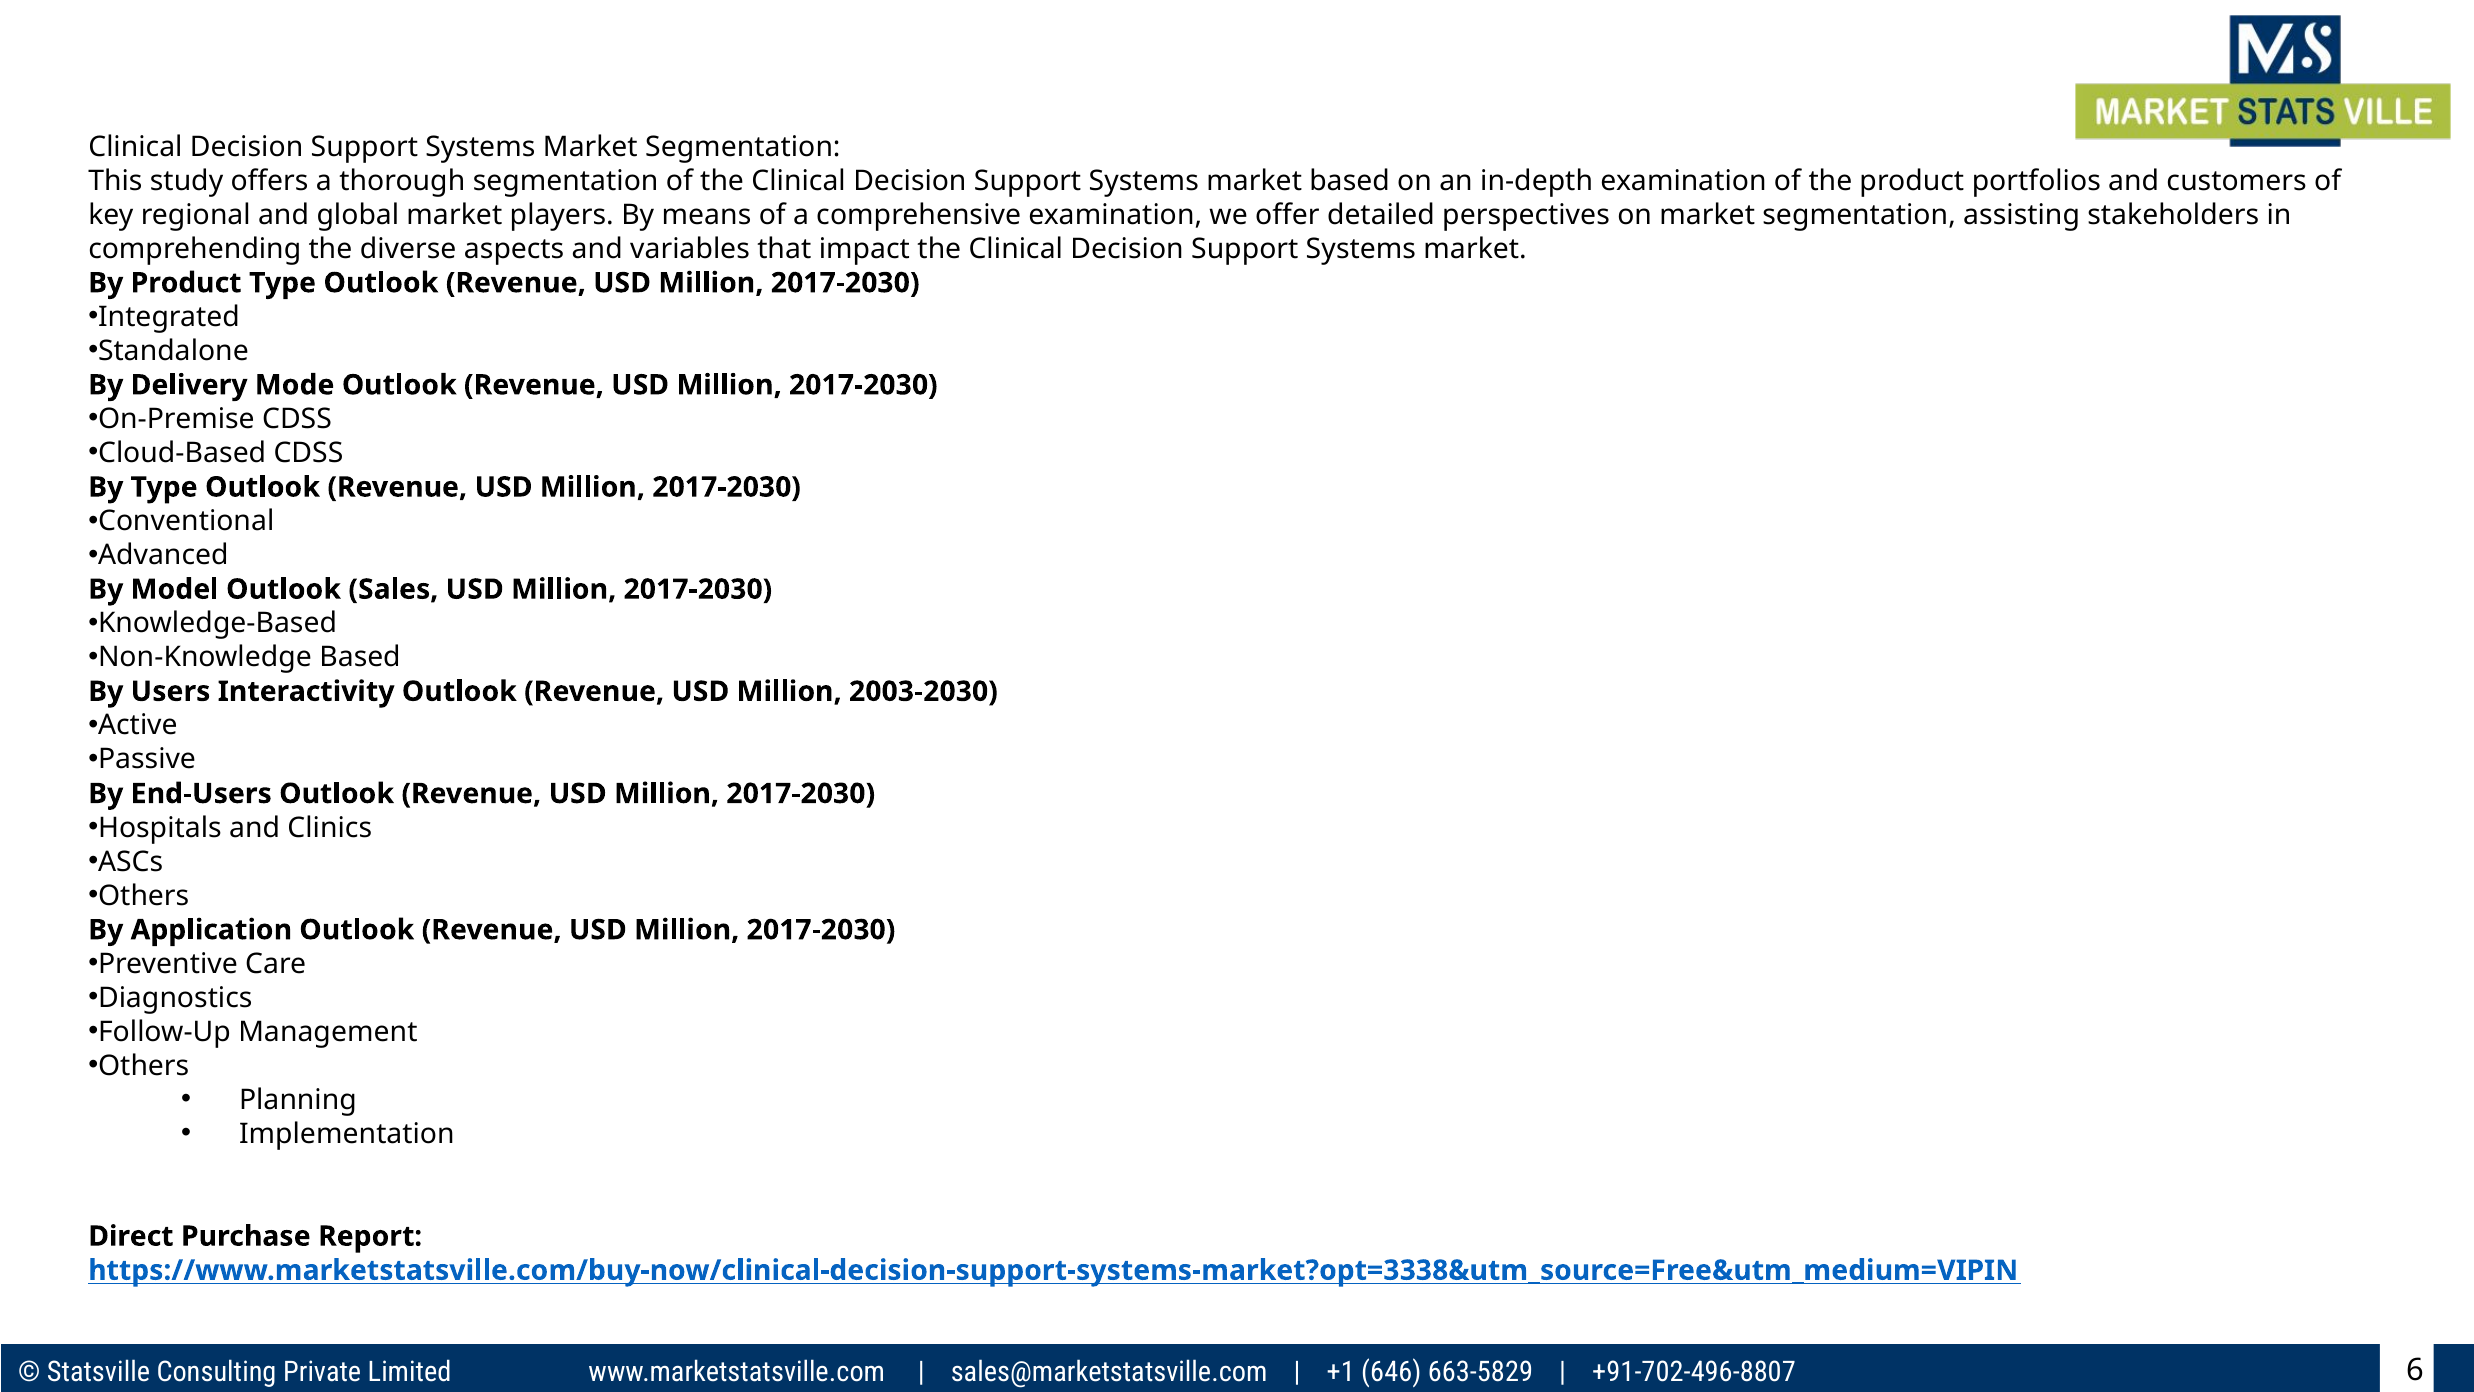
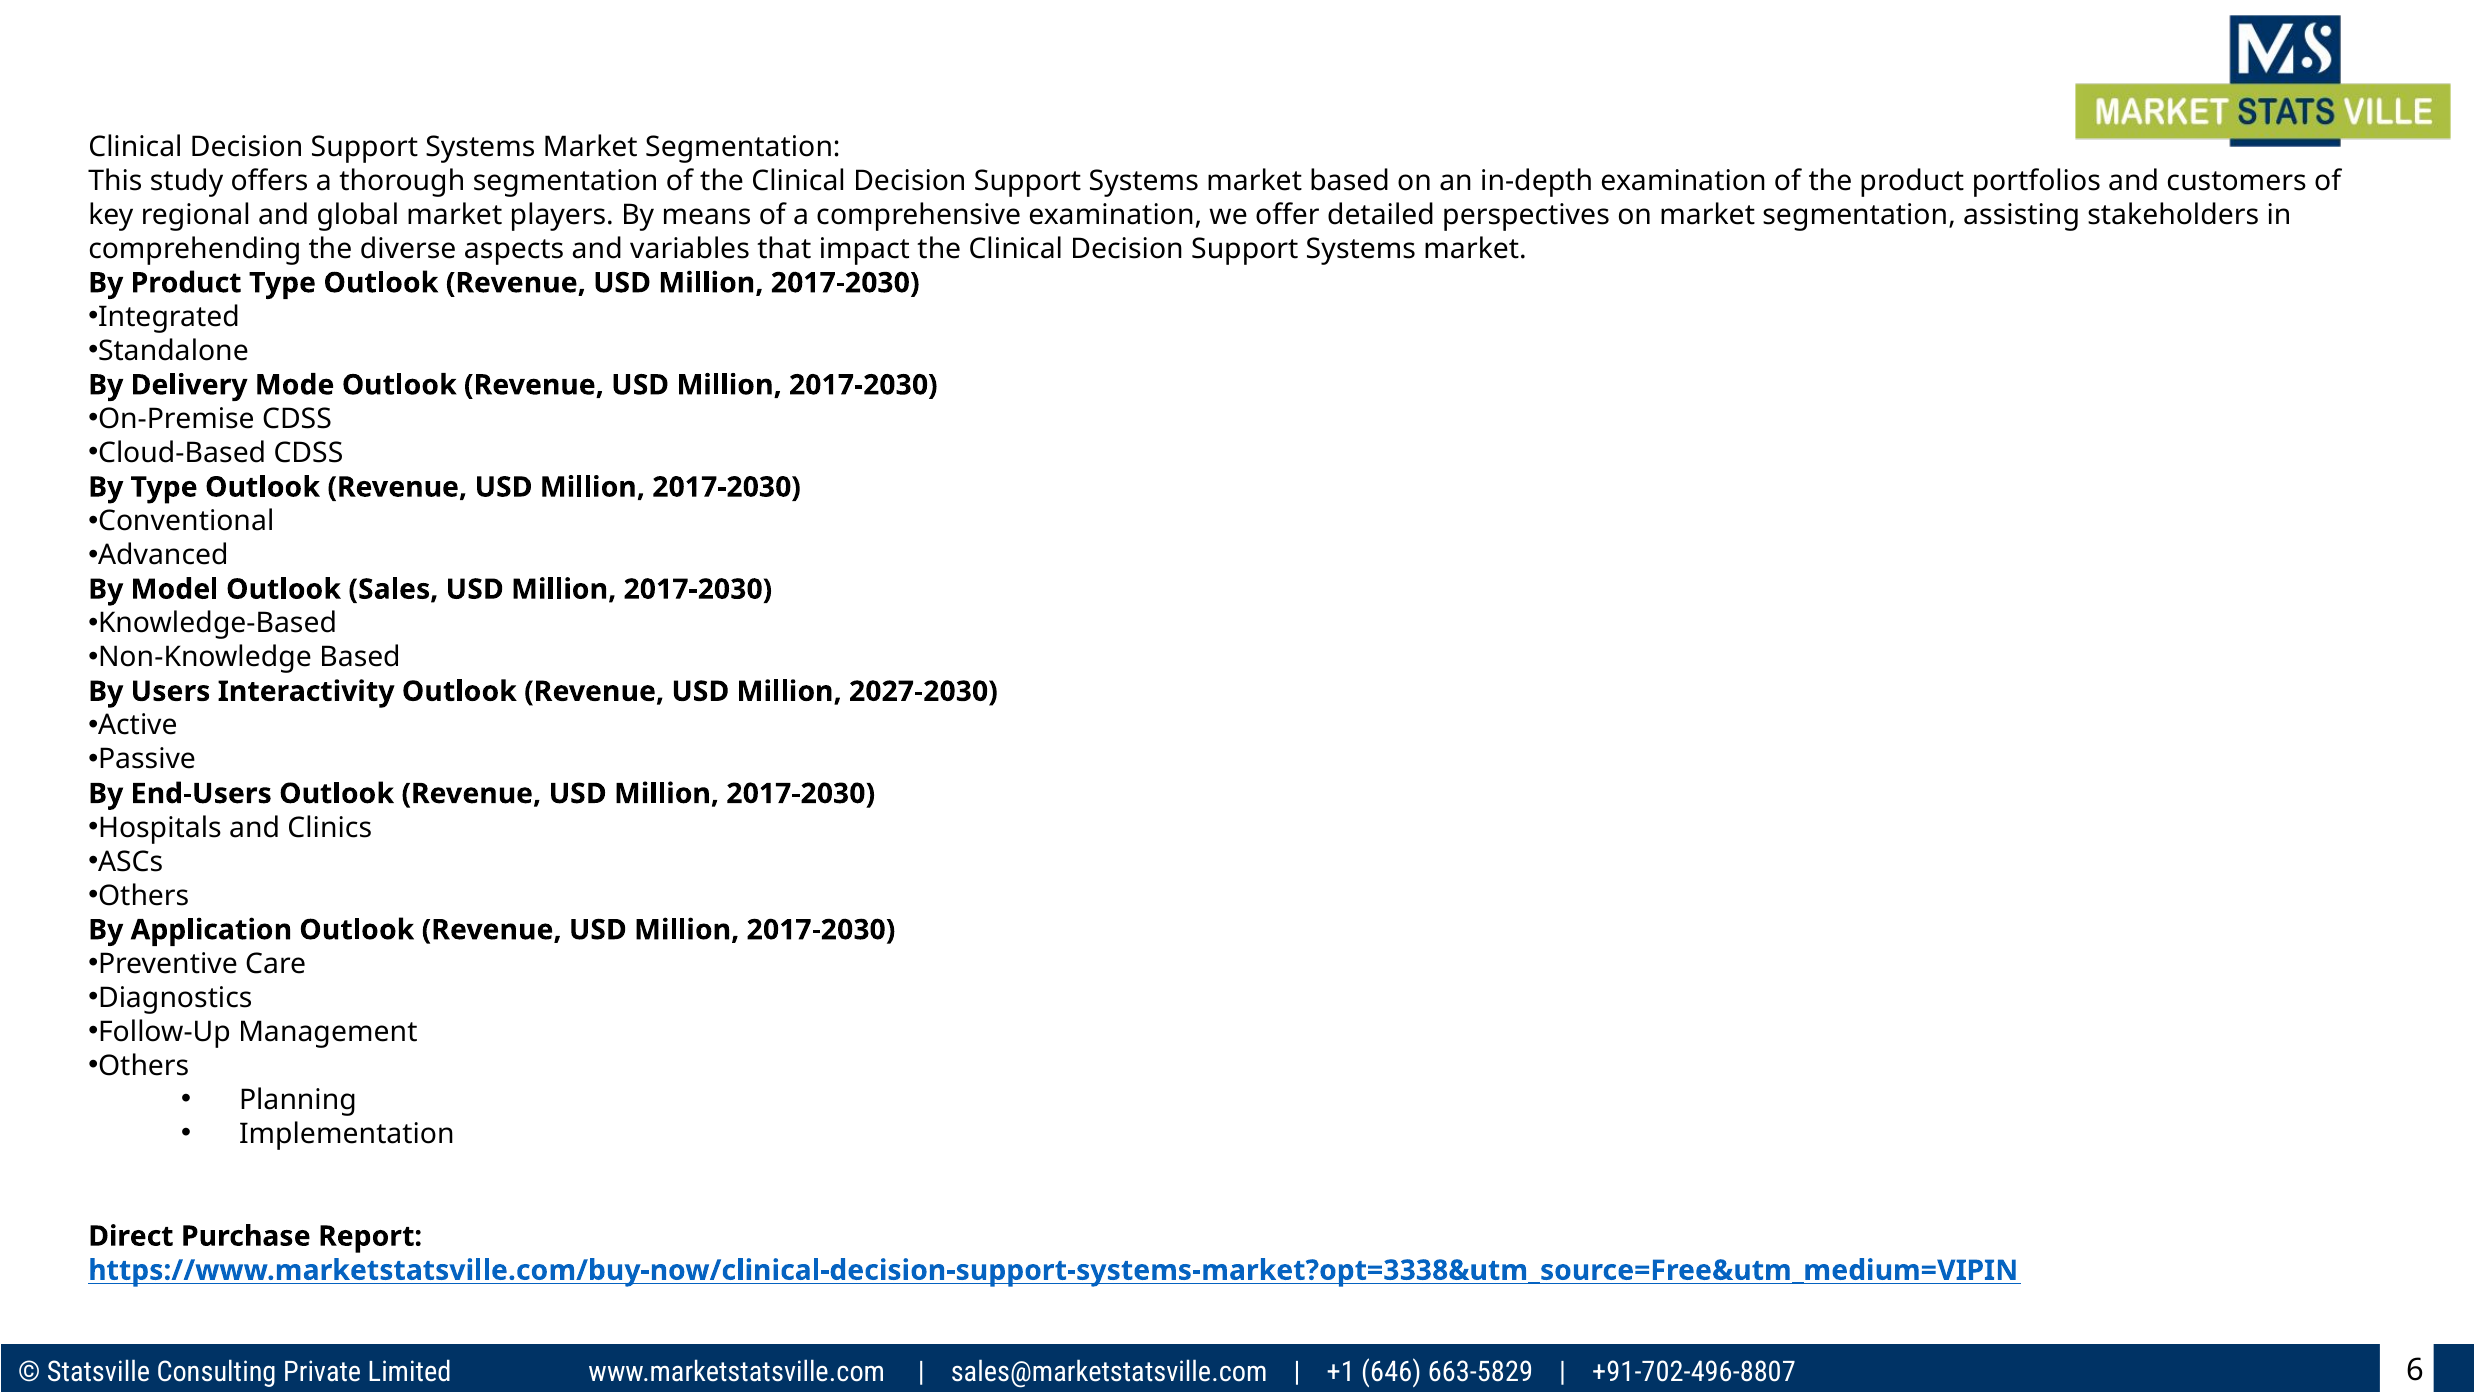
2003-2030: 2003-2030 -> 2027-2030 (923, 691)
